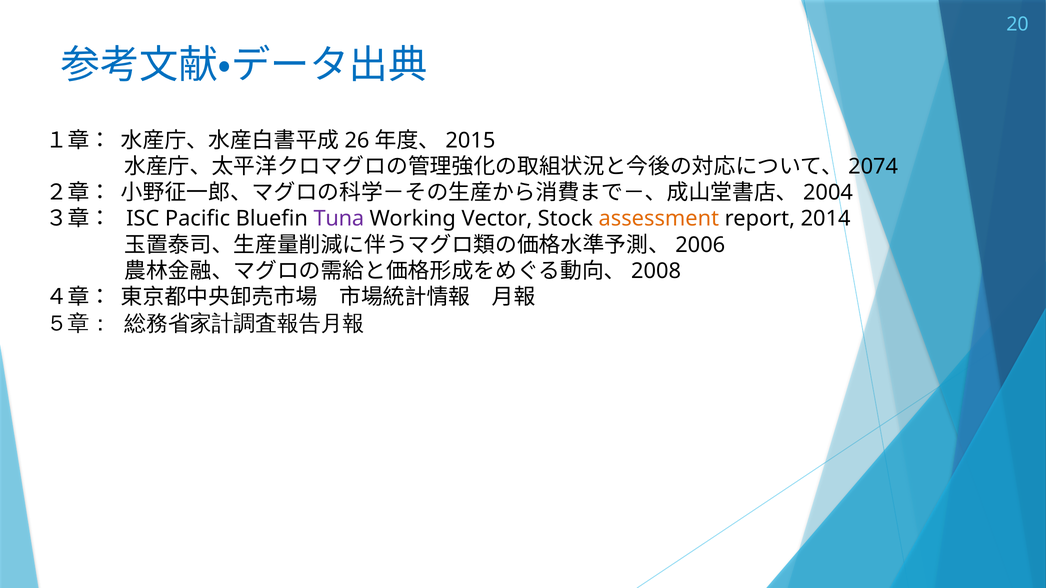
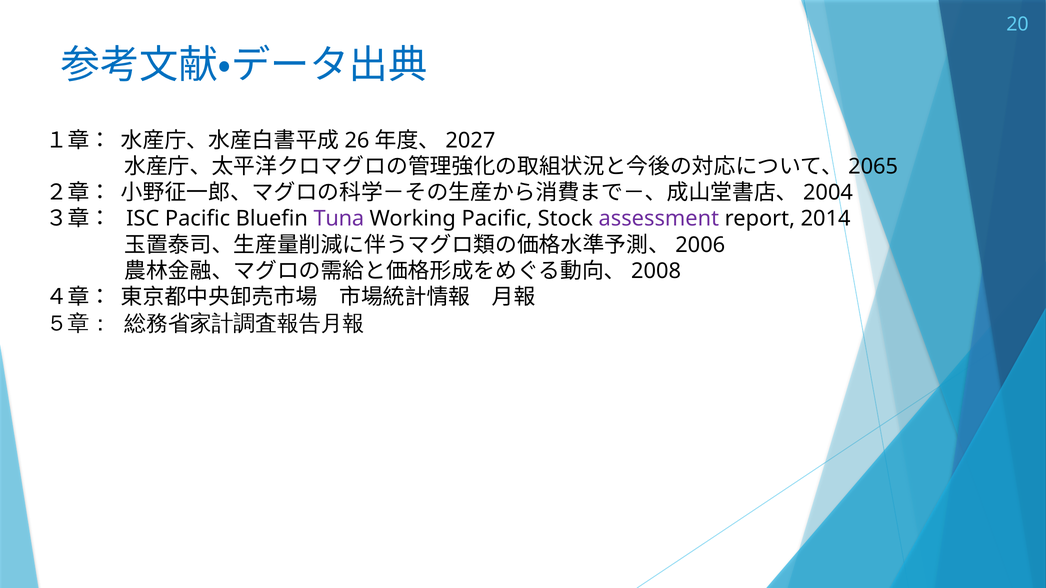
2015: 2015 -> 2027 (470, 140)
2074: 2074 -> 2065 (873, 167)
Working Vector: Vector -> Pacific (497, 219)
assessment colour: orange -> purple (659, 219)
